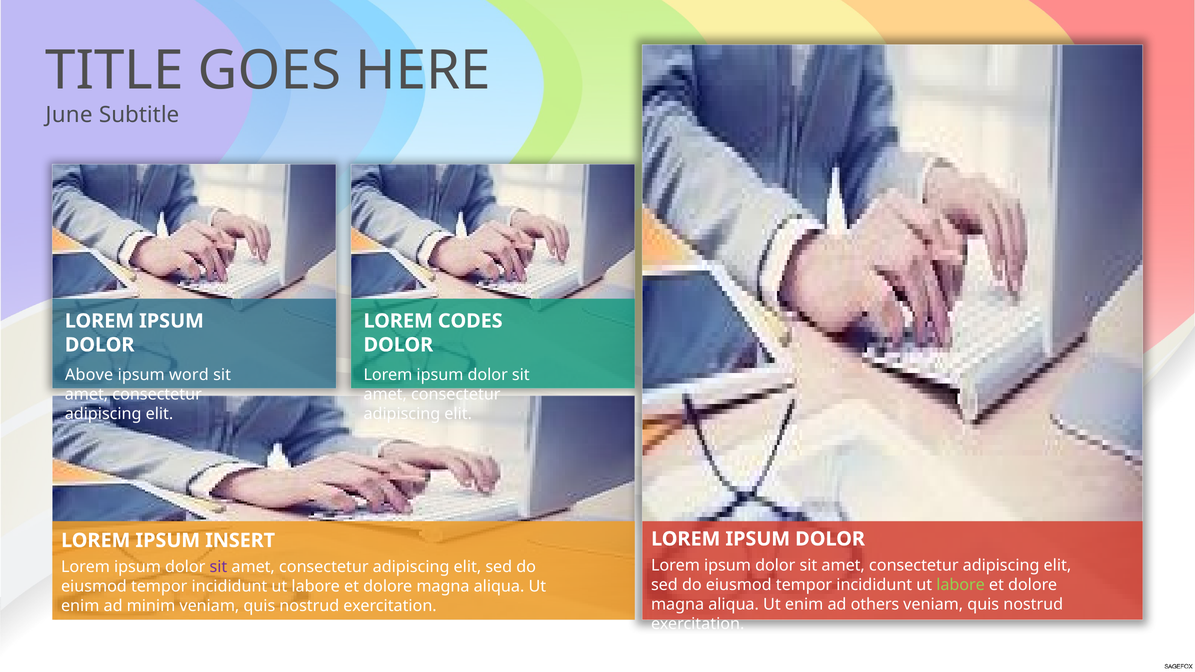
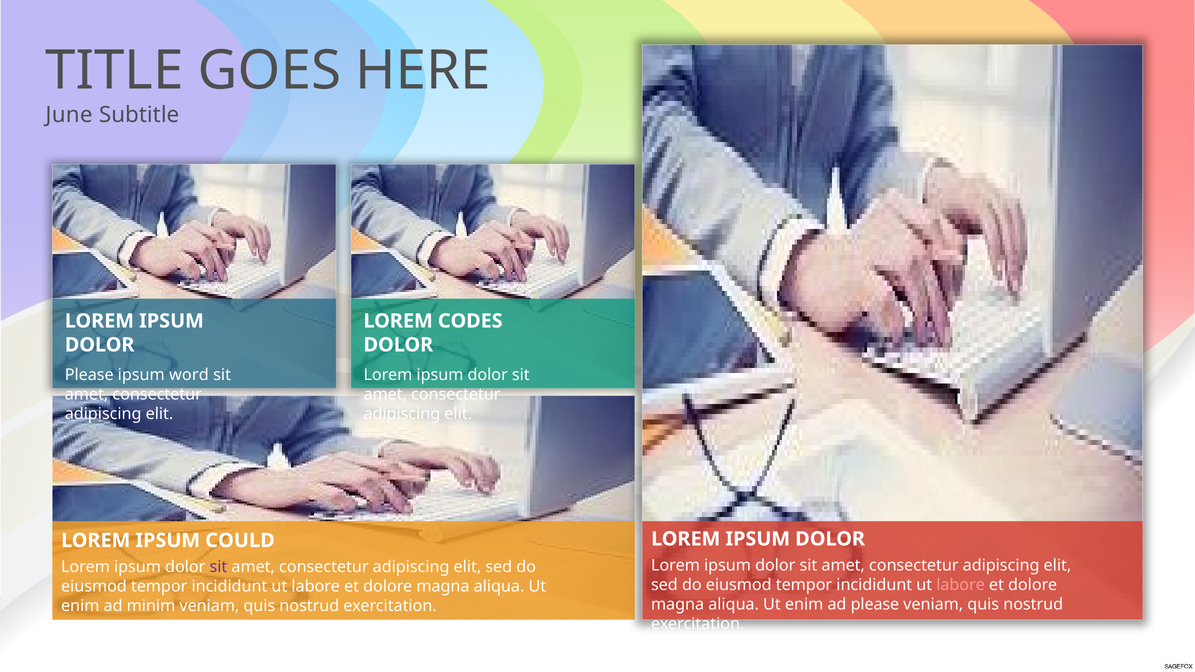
Above: Above -> Please (89, 375)
INSERT: INSERT -> COULD (240, 541)
labore colour: light green -> pink (961, 585)
ad others: others -> please (875, 605)
